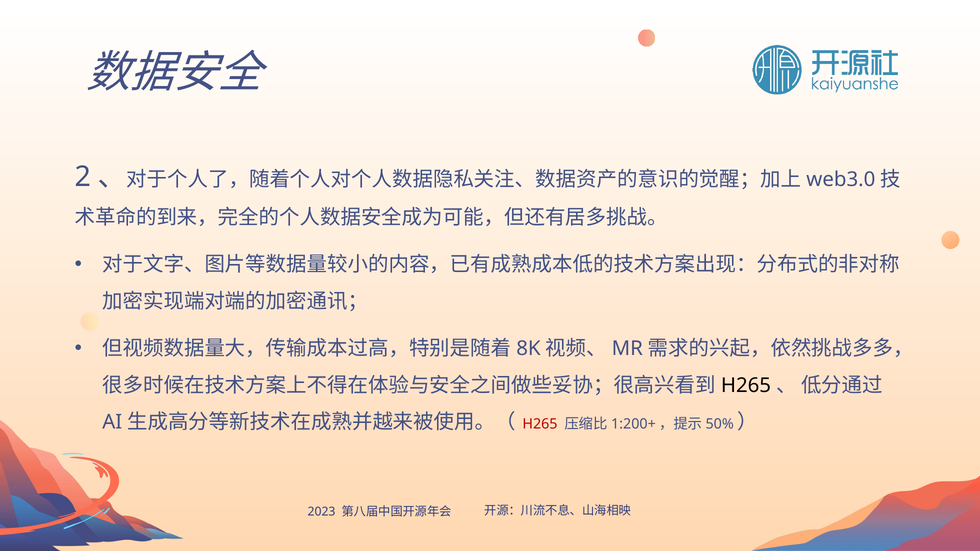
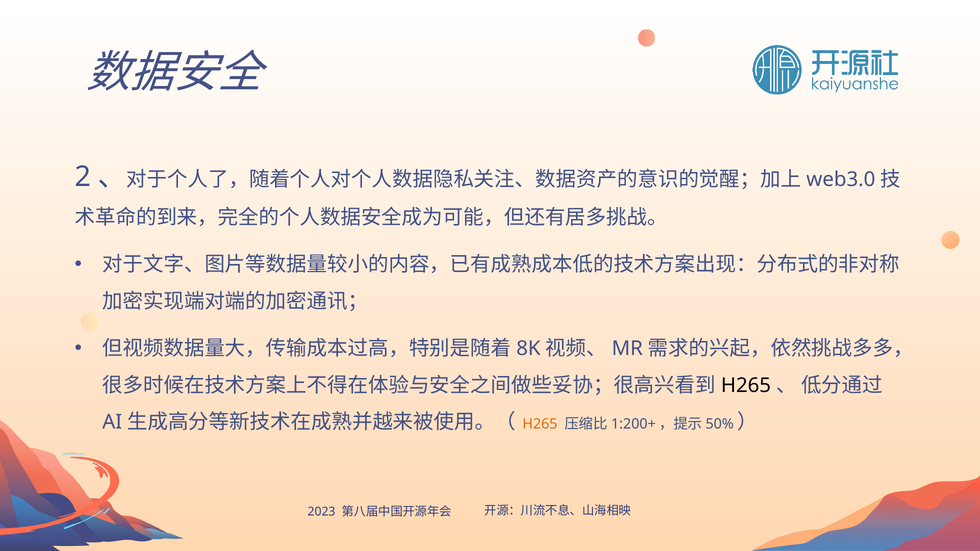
H265 colour: red -> orange (540, 424)
